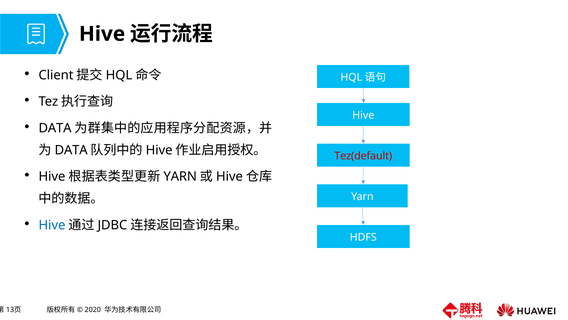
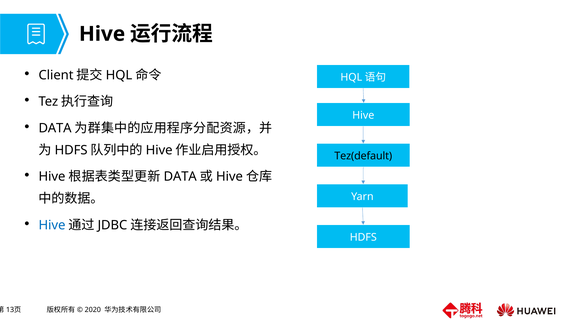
DATA: DATA -> HDFS (71, 150)
Tez(default colour: red -> black (363, 156)
YARN: YARN -> DATA (180, 176)
